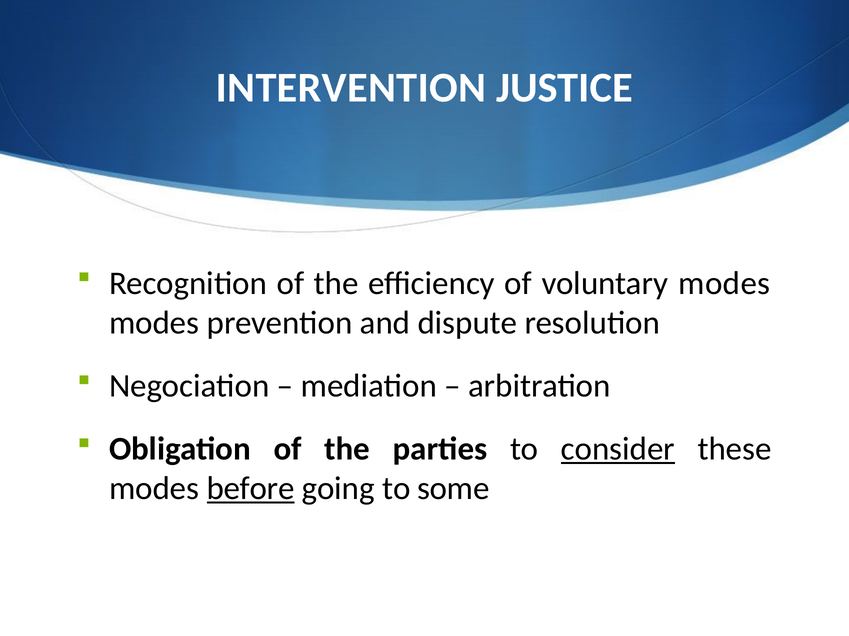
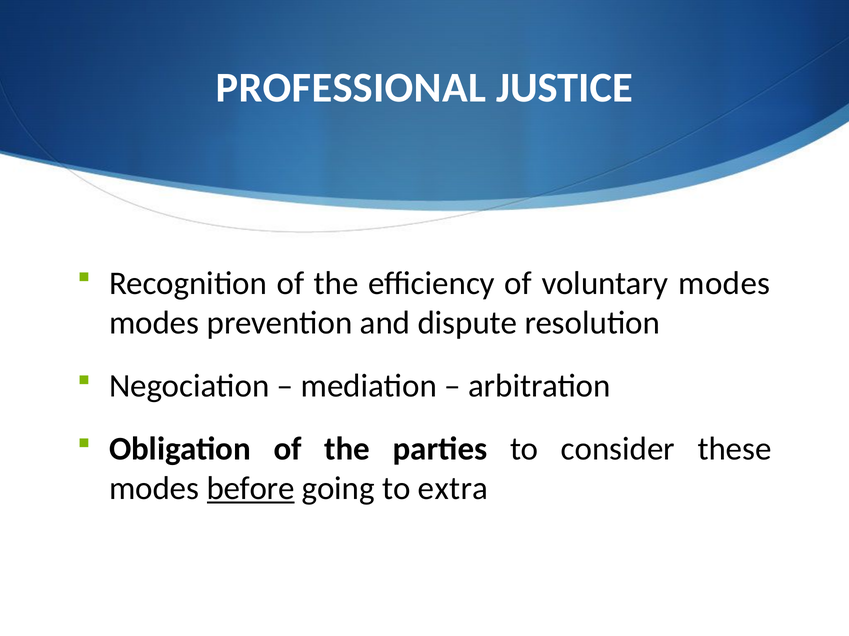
INTERVENTION: INTERVENTION -> PROFESSIONAL (351, 88)
consider underline: present -> none (618, 449)
some: some -> extra (453, 489)
